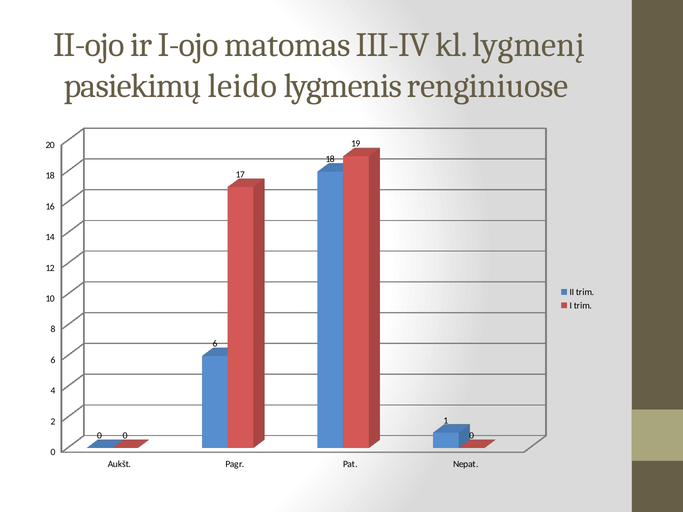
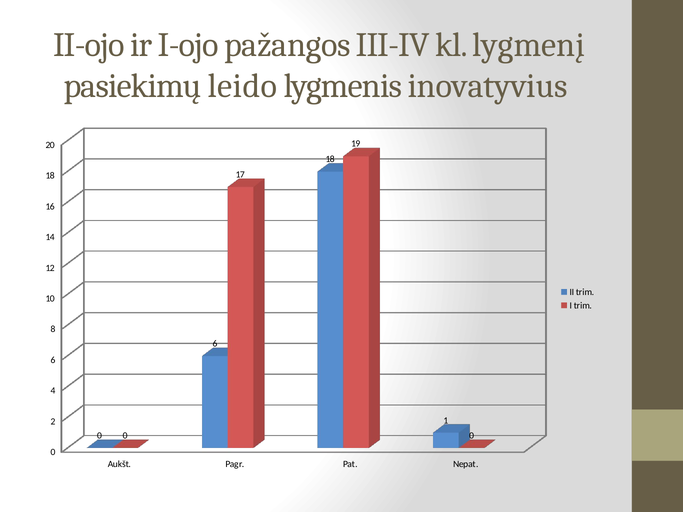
matomas: matomas -> pažangos (287, 45)
renginiuose: renginiuose -> inovatyvius (488, 86)
